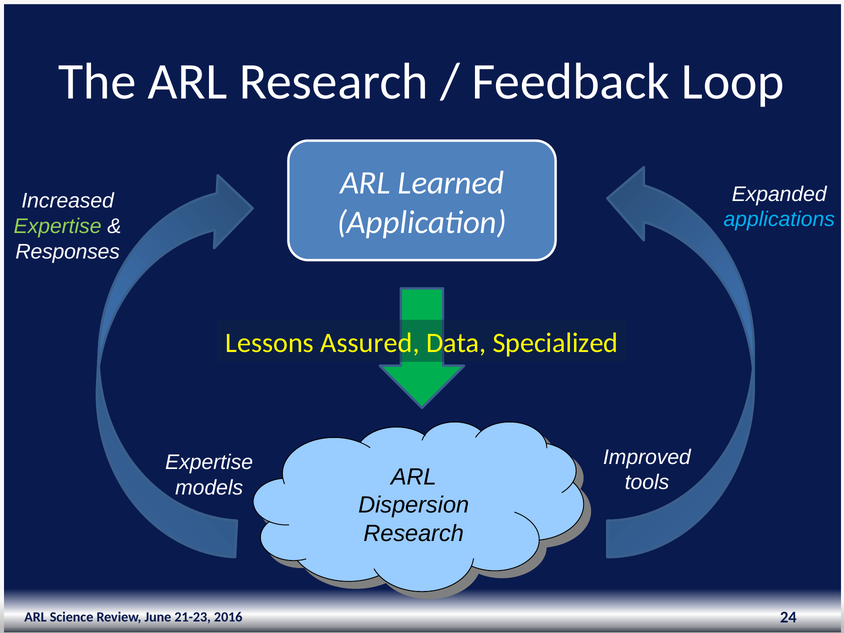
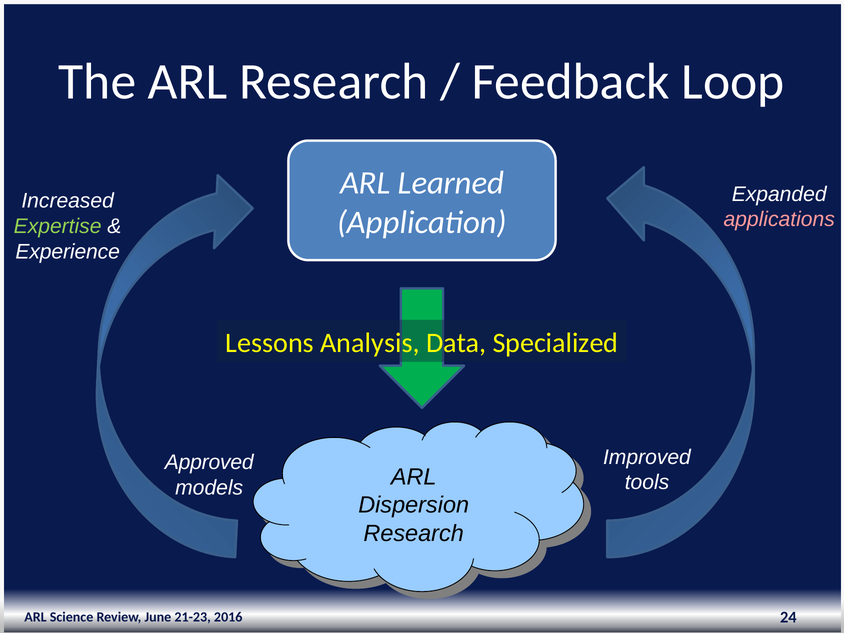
applications colour: light blue -> pink (779, 219)
Responses: Responses -> Experience (68, 252)
Assured: Assured -> Analysis (370, 343)
Expertise: Expertise -> Approved (209, 462)
